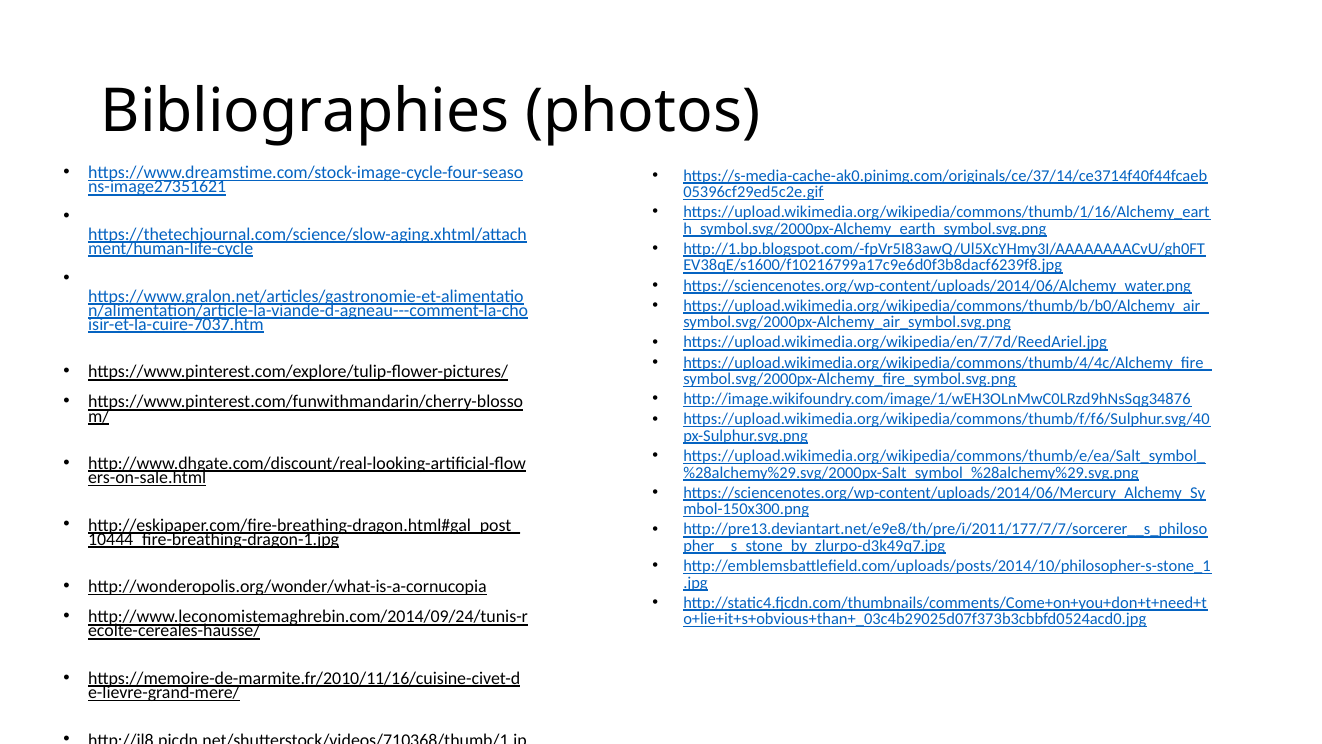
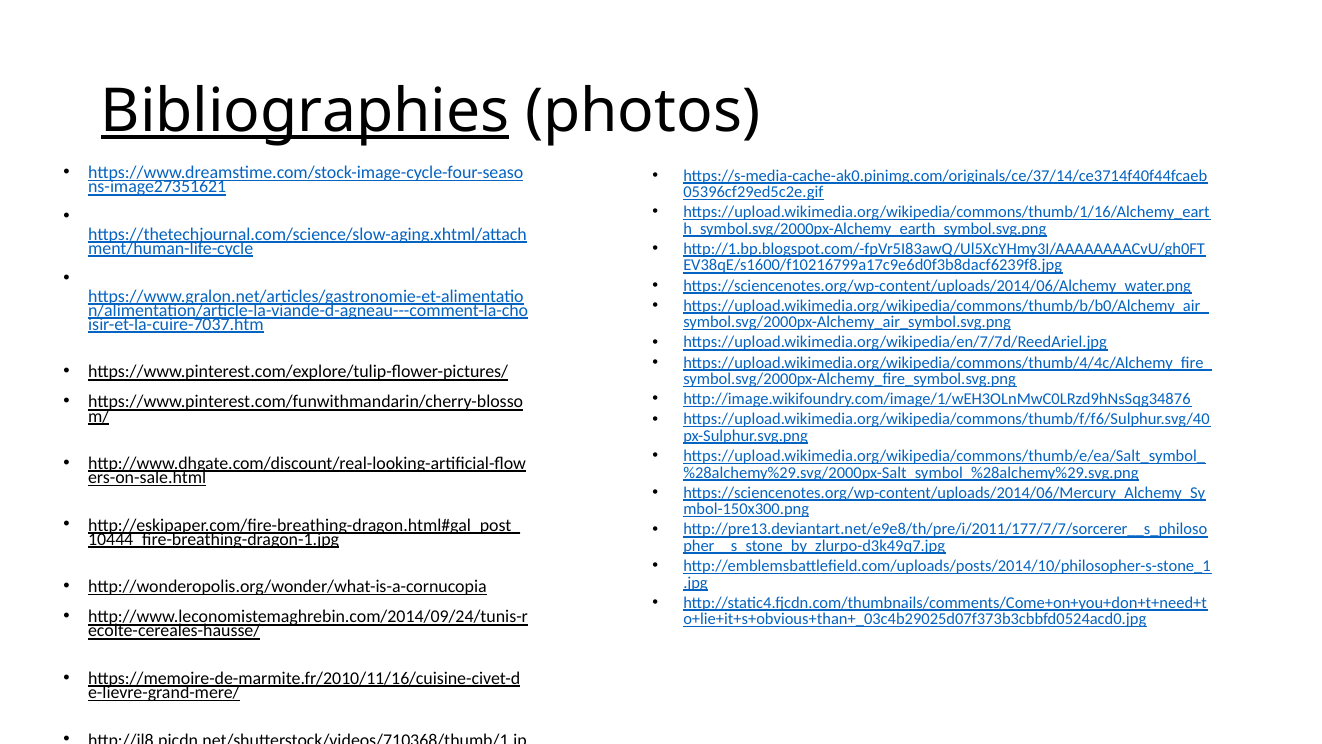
Bibliographies underline: none -> present (305, 111)
